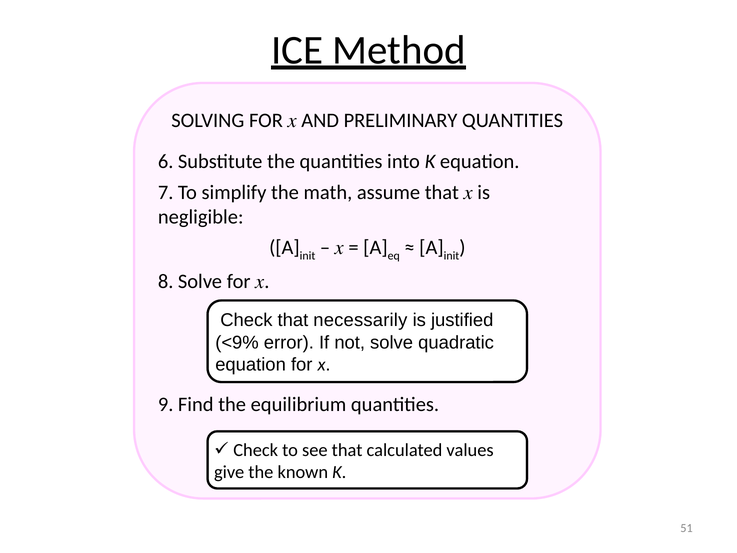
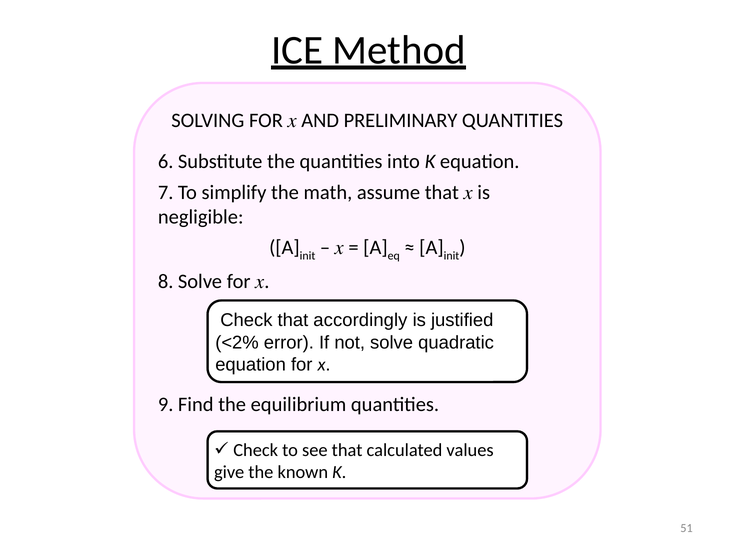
necessarily: necessarily -> accordingly (360, 320)
<9%: <9% -> <2% (237, 342)
